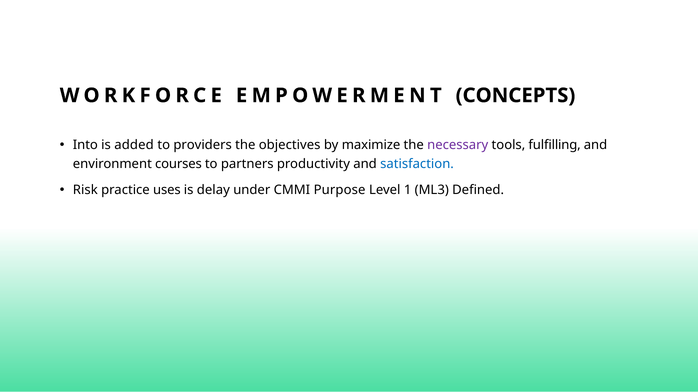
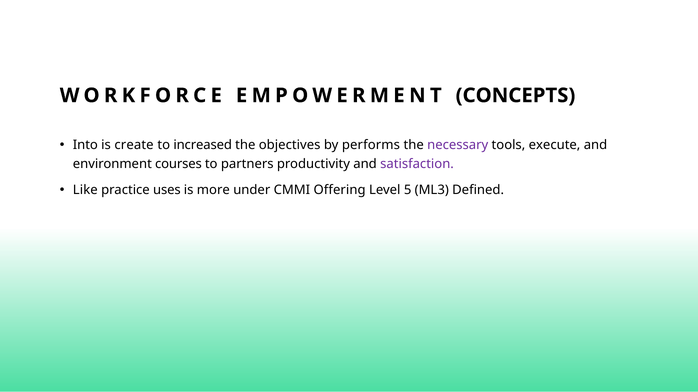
added: added -> create (134, 145)
providers: providers -> increased (203, 145)
maximize: maximize -> performs (371, 145)
fulfilling: fulfilling -> execute (555, 145)
satisfaction colour: blue -> purple (417, 164)
Risk: Risk -> Like (85, 190)
delay: delay -> more (213, 190)
Purpose: Purpose -> Offering (340, 190)
1: 1 -> 5 (408, 190)
